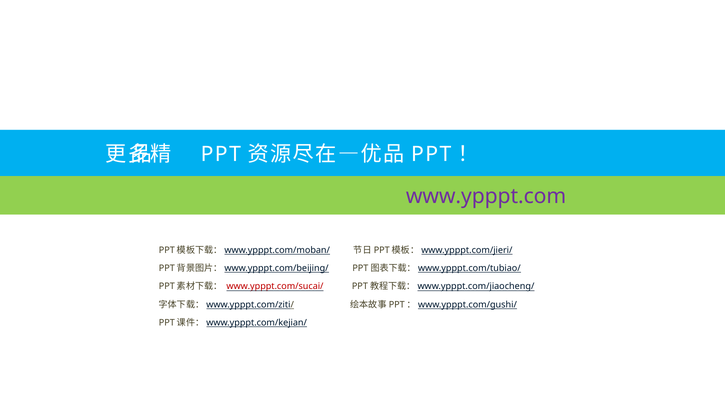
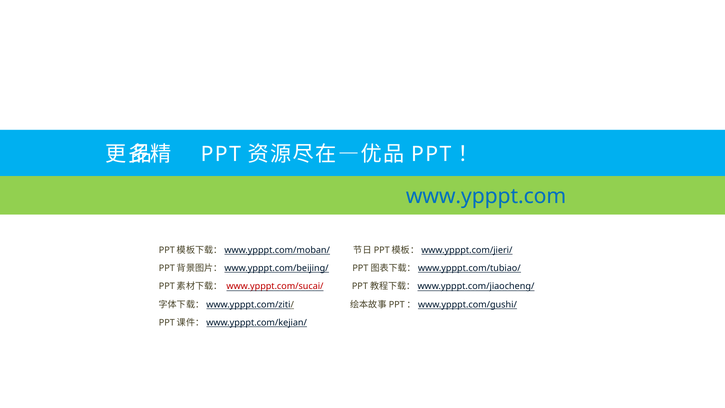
www.ypppt.com colour: purple -> blue (486, 196)
